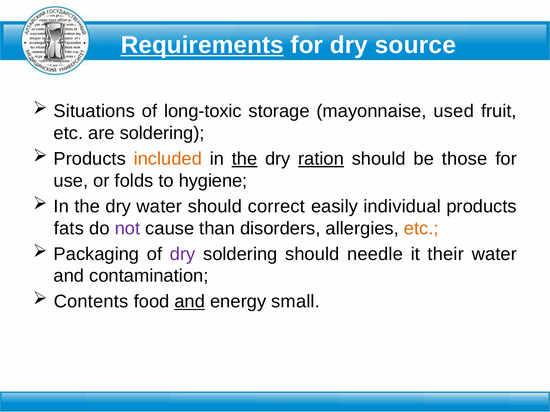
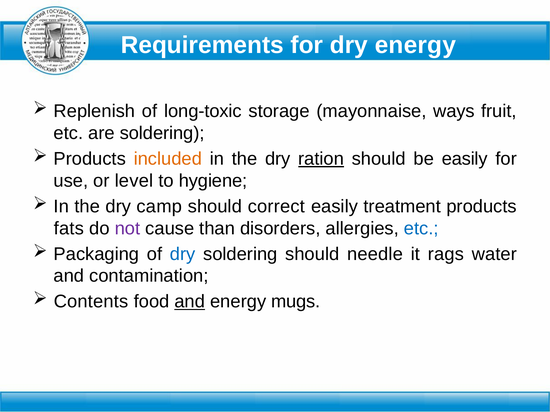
Requirements underline: present -> none (202, 45)
dry source: source -> energy (415, 45)
Situations: Situations -> Replenish (94, 111)
used: used -> ways (454, 111)
the underline: present -> none (244, 159)
be those: those -> easily (465, 159)
folds: folds -> level (134, 181)
dry water: water -> camp (159, 207)
individual: individual -> treatment (402, 207)
etc colour: orange -> blue (421, 229)
dry colour: purple -> blue (183, 254)
their: their -> rags (446, 254)
small: small -> mugs (296, 302)
